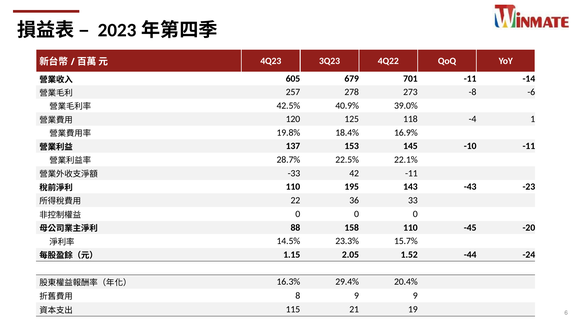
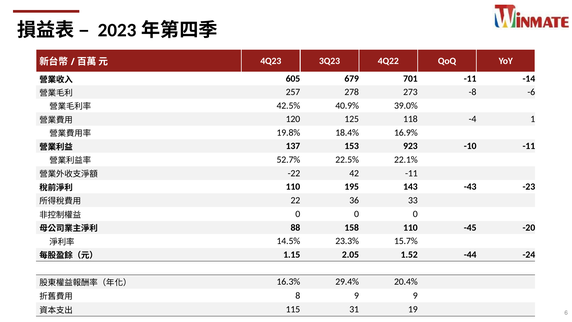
145: 145 -> 923 (410, 146)
28.7%: 28.7% -> 52.7% (288, 159)
-33: -33 -> -22 (294, 173)
21: 21 -> 31 (354, 309)
